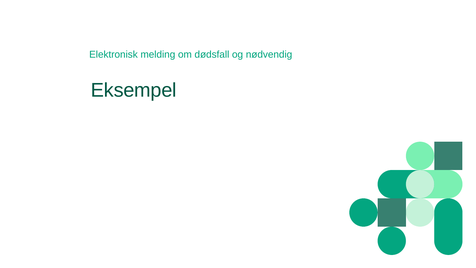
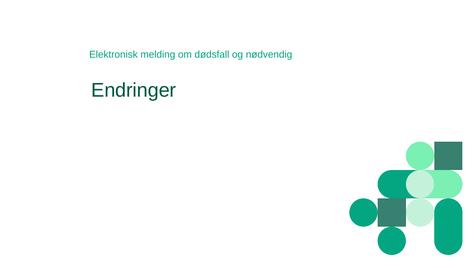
Eksempel: Eksempel -> Endringer (134, 90)
